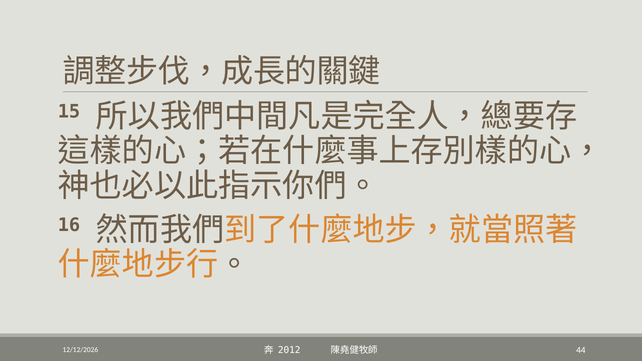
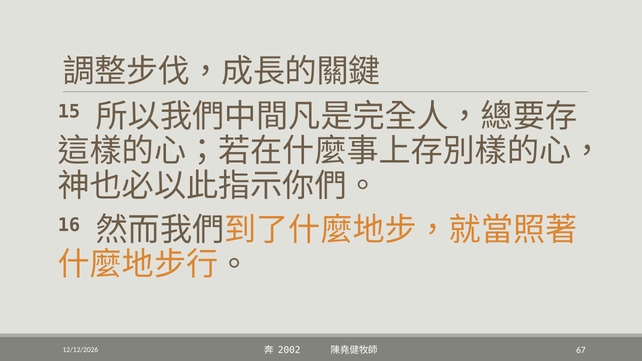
2012: 2012 -> 2002 (289, 350)
44: 44 -> 67 (581, 350)
